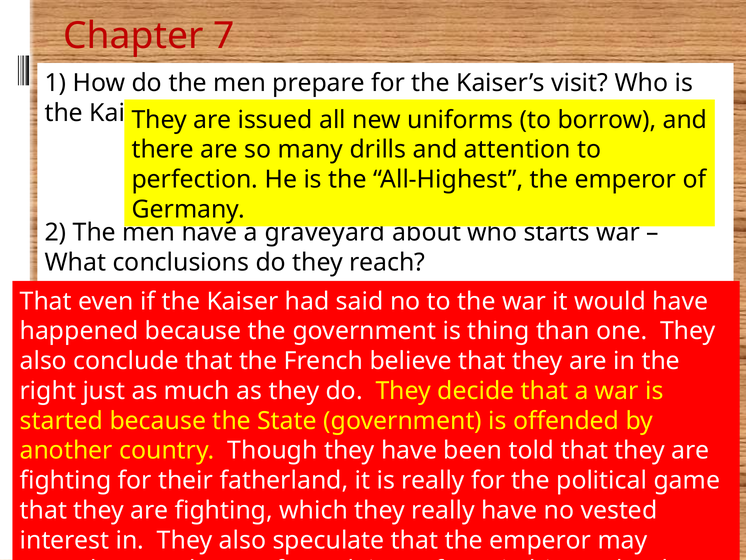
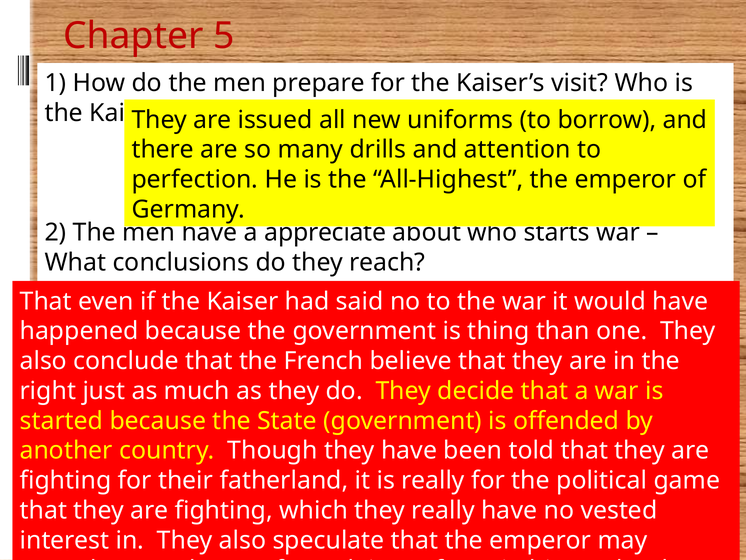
7: 7 -> 5 (224, 36)
graveyard: graveyard -> appreciate (325, 232)
